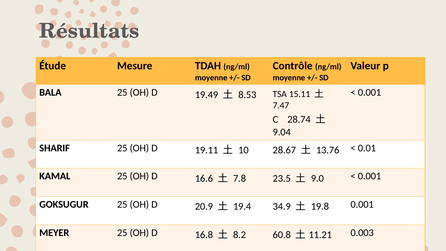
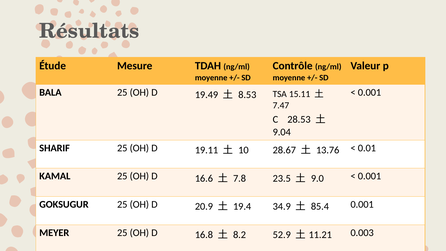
28.74: 28.74 -> 28.53 (299, 120)
19.8: 19.8 -> 85.4 (320, 207)
60.8: 60.8 -> 52.9 (282, 235)
